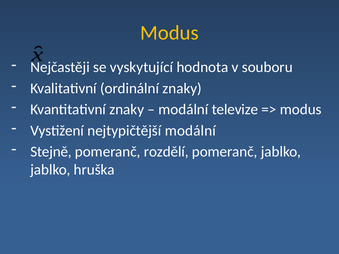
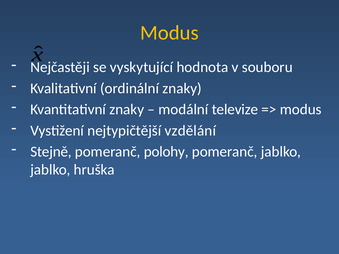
nejtypičtější modální: modální -> vzdělání (190, 131)
rozdělí: rozdělí -> polohy (166, 152)
